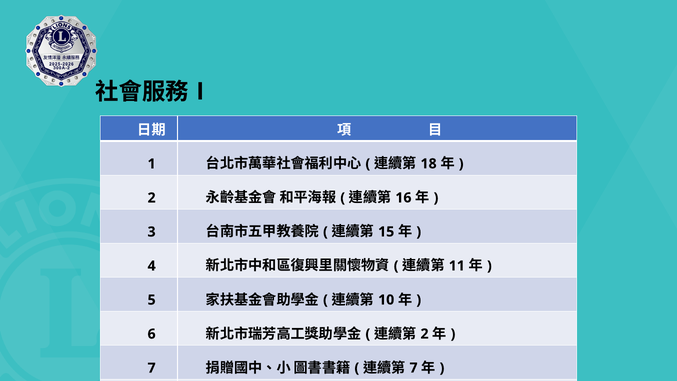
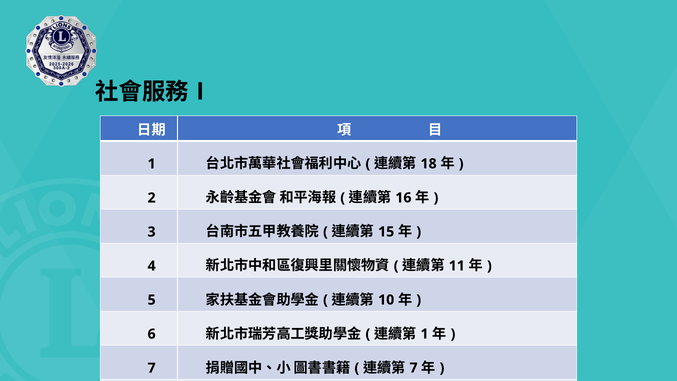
2: 2 -> 1 (425, 334)
